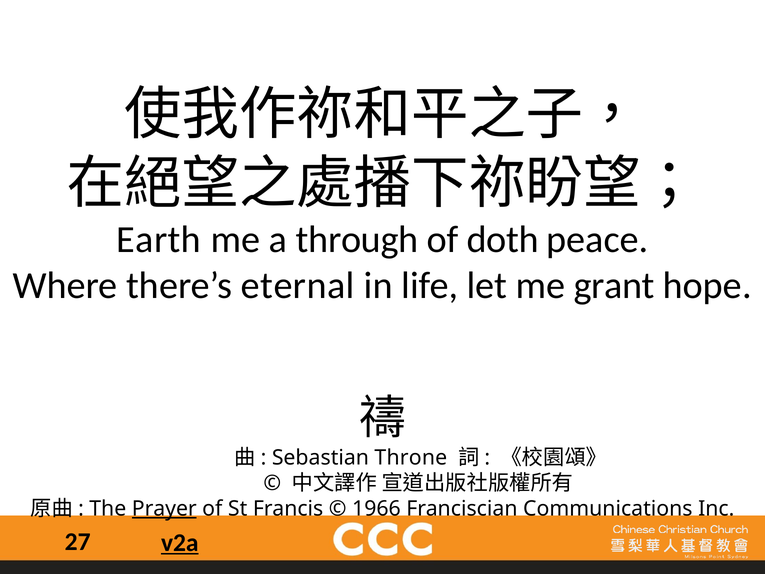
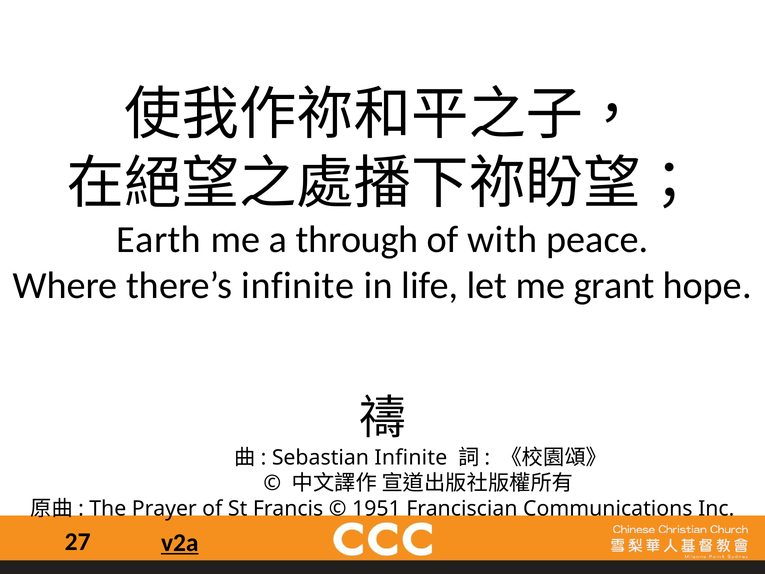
doth: doth -> with (502, 240)
there’s eternal: eternal -> infinite (298, 286)
Sebastian Throne: Throne -> Infinite (411, 457)
Prayer underline: present -> none (164, 508)
1966: 1966 -> 1951 (376, 508)
